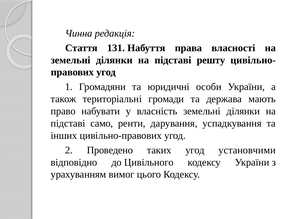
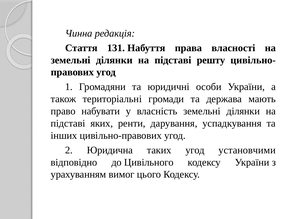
само: само -> яких (102, 123)
Проведено: Проведено -> Юридична (110, 150)
